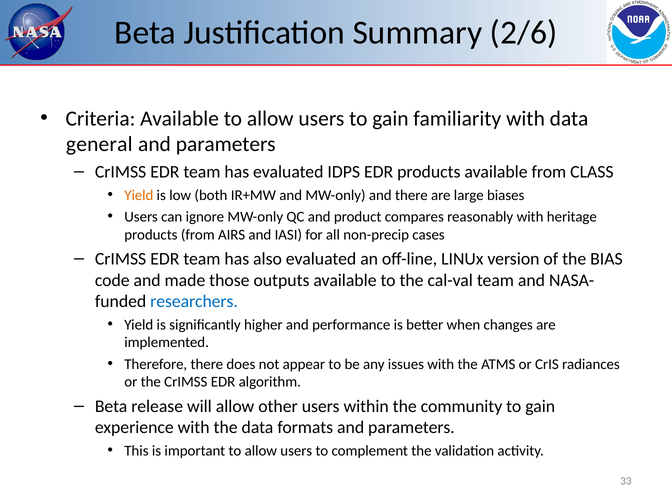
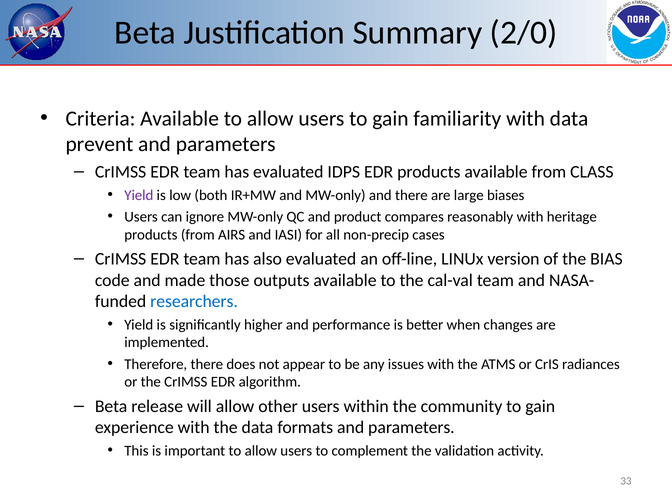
2/6: 2/6 -> 2/0 (524, 33)
general: general -> prevent (99, 144)
Yield colour: orange -> purple (139, 195)
